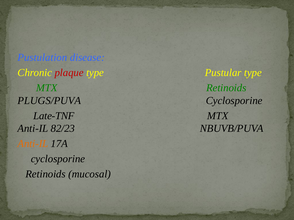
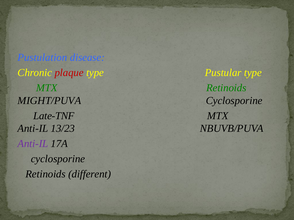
PLUGS/PUVA: PLUGS/PUVA -> MIGHT/PUVA (49, 101)
82/23: 82/23 -> 13/23 (63, 129)
Anti-IL colour: orange -> purple (33, 144)
mucosal: mucosal -> different (90, 174)
